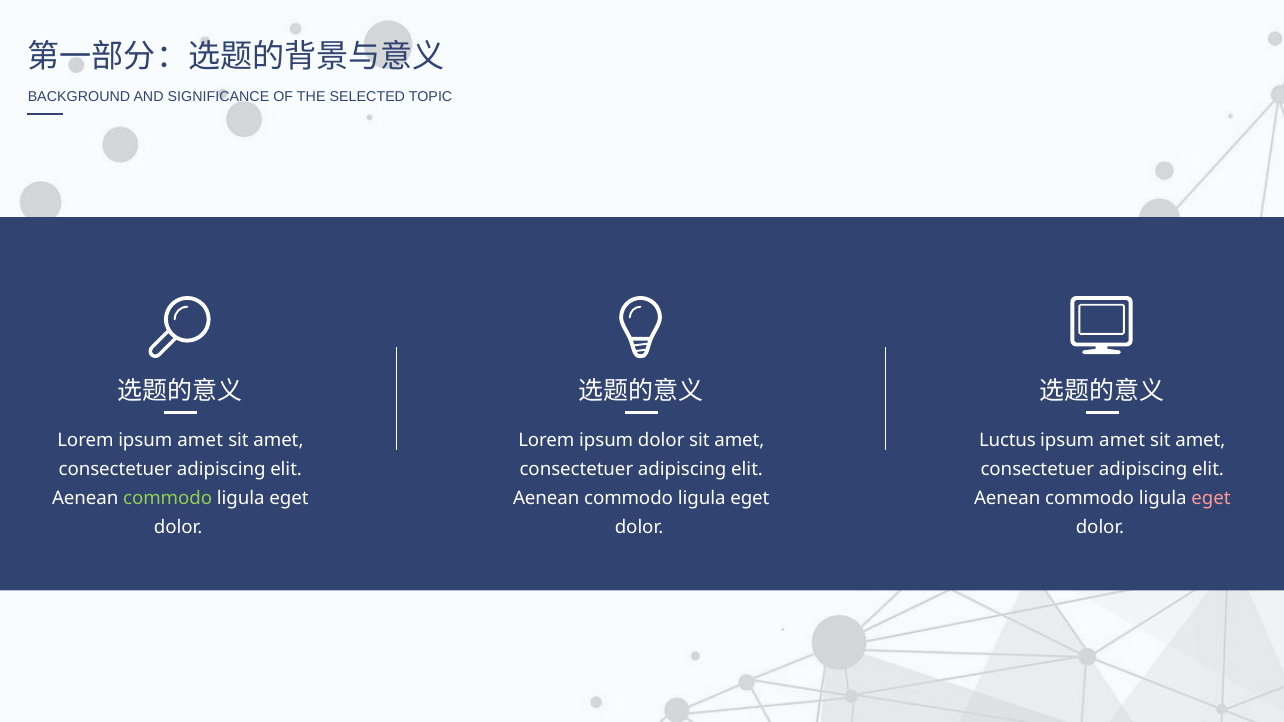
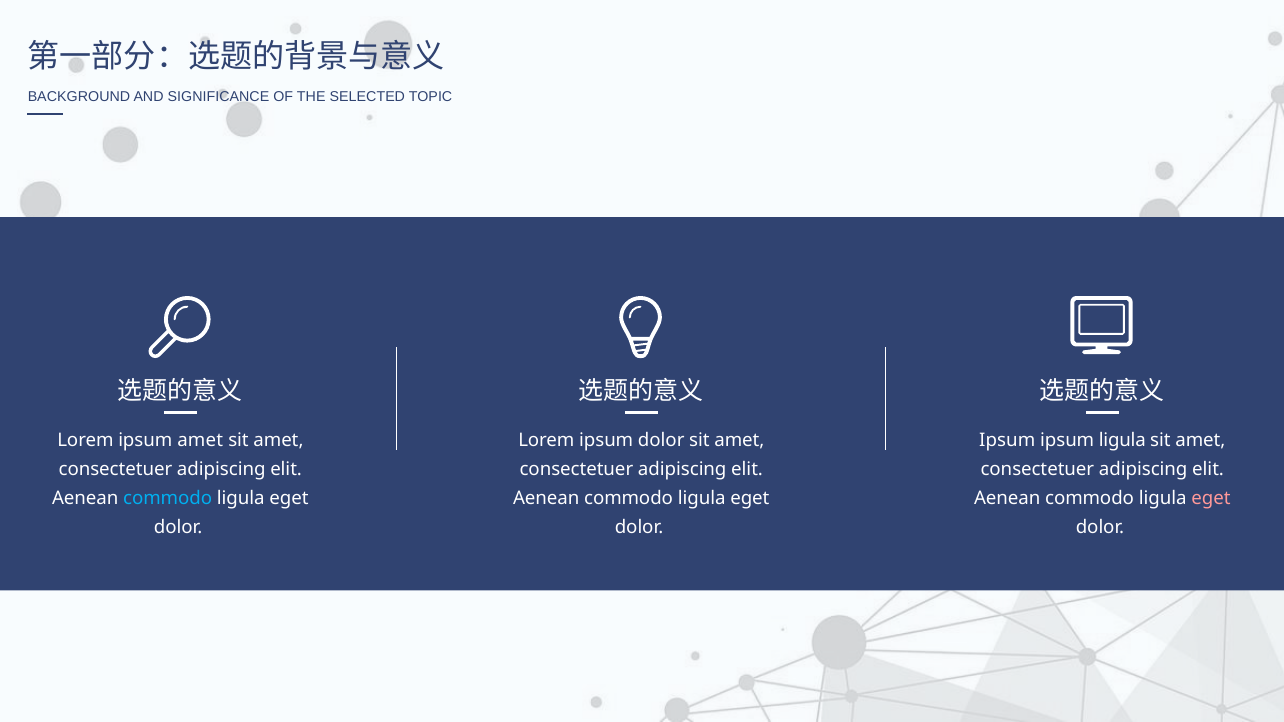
Luctus: Luctus -> Ipsum (1007, 440)
amet: amet -> ligula (1122, 440)
commodo colour: light green -> light blue (168, 499)
